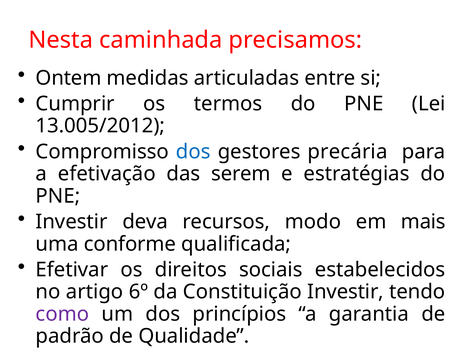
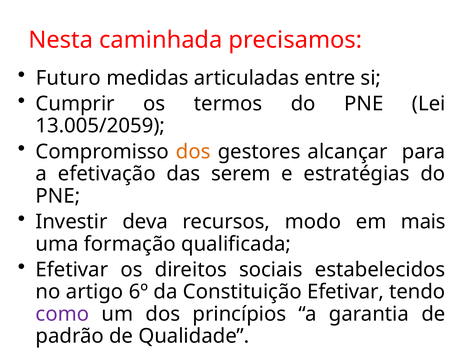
Ontem: Ontem -> Futuro (68, 78)
13.005/2012: 13.005/2012 -> 13.005/2059 (100, 126)
dos colour: blue -> orange (193, 152)
precária: precária -> alcançar (348, 152)
conforme: conforme -> formação (130, 244)
Constituição Investir: Investir -> Efetivar (346, 291)
